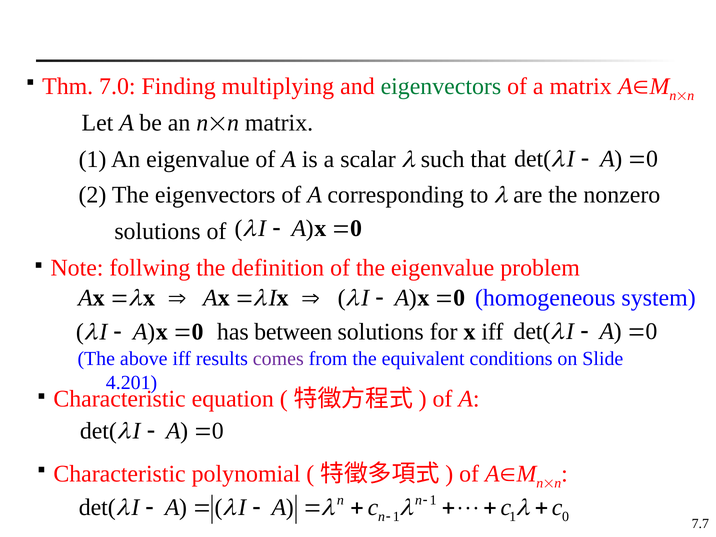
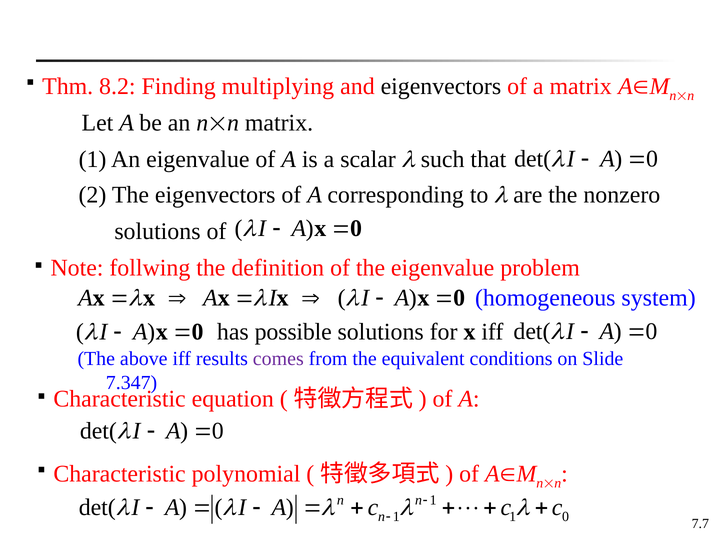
7.0: 7.0 -> 8.2 (117, 86)
eigenvectors colour: green -> black (441, 86)
between: between -> possible (293, 332)
4.201: 4.201 -> 7.347 (132, 383)
